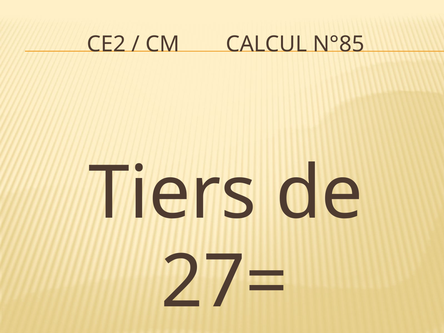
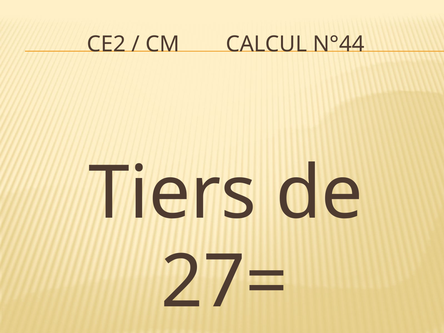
N°85: N°85 -> N°44 (339, 44)
